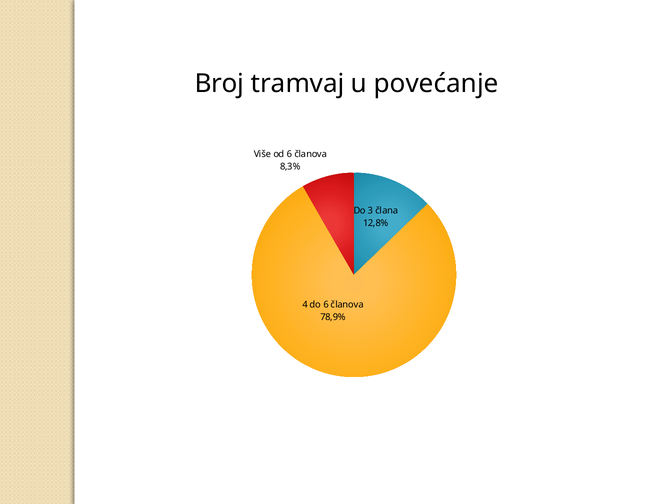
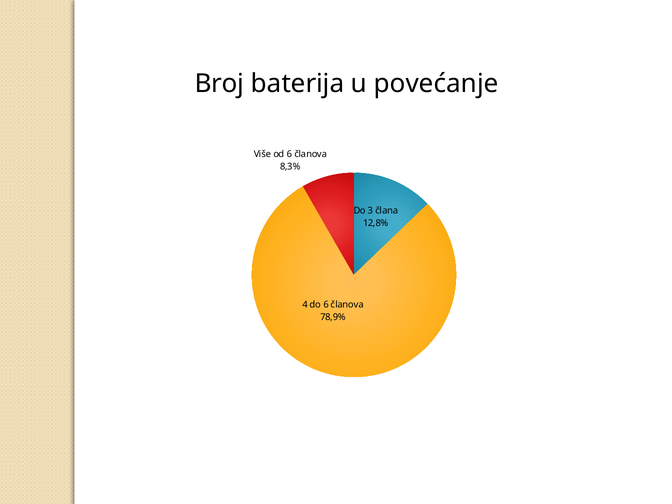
tramvaj: tramvaj -> baterija (298, 84)
